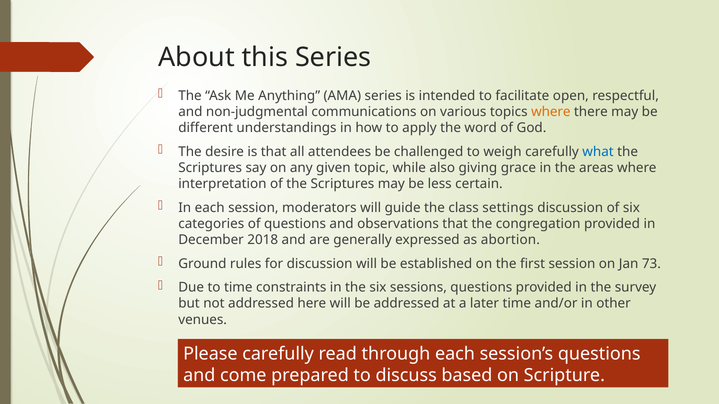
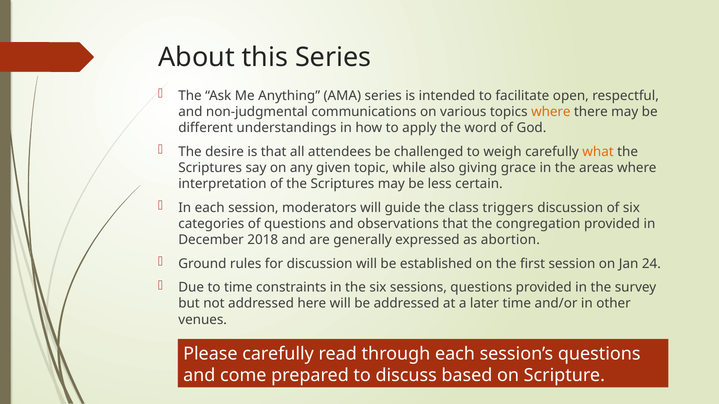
what colour: blue -> orange (598, 152)
settings: settings -> triggers (508, 208)
73: 73 -> 24 (651, 264)
